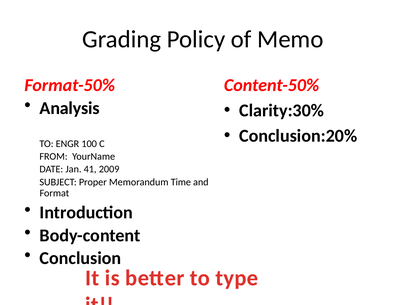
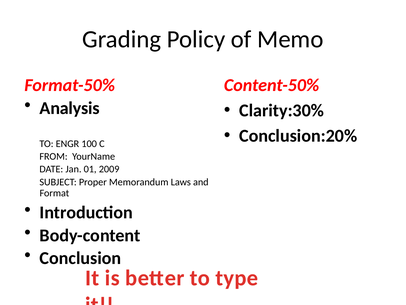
41: 41 -> 01 (90, 169)
Time: Time -> Laws (181, 182)
